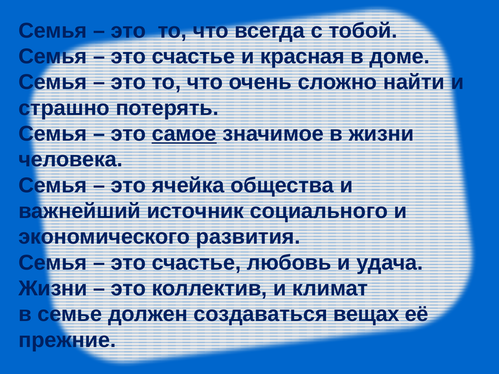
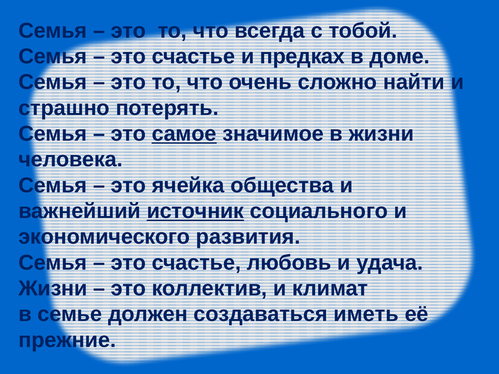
красная: красная -> предках (302, 56)
источник underline: none -> present (195, 211)
вещах: вещах -> иметь (366, 314)
